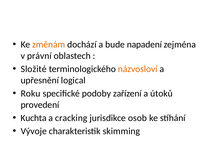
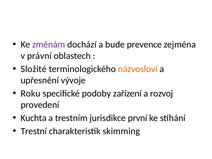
změnám colour: orange -> purple (49, 44)
napadení: napadení -> prevence (144, 44)
logical: logical -> vývoje (73, 80)
útoků: útoků -> rozvoj (162, 93)
cracking: cracking -> trestním (71, 118)
osob: osob -> první (138, 118)
Vývoje: Vývoje -> Trestní (34, 131)
